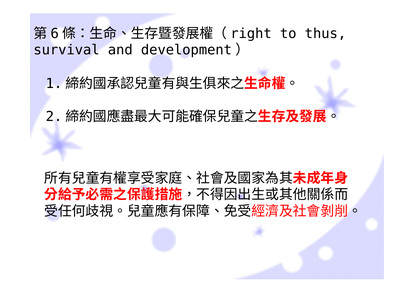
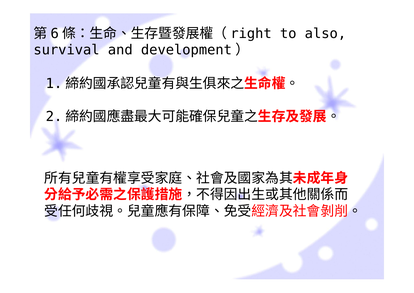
thus: thus -> also (325, 33)
